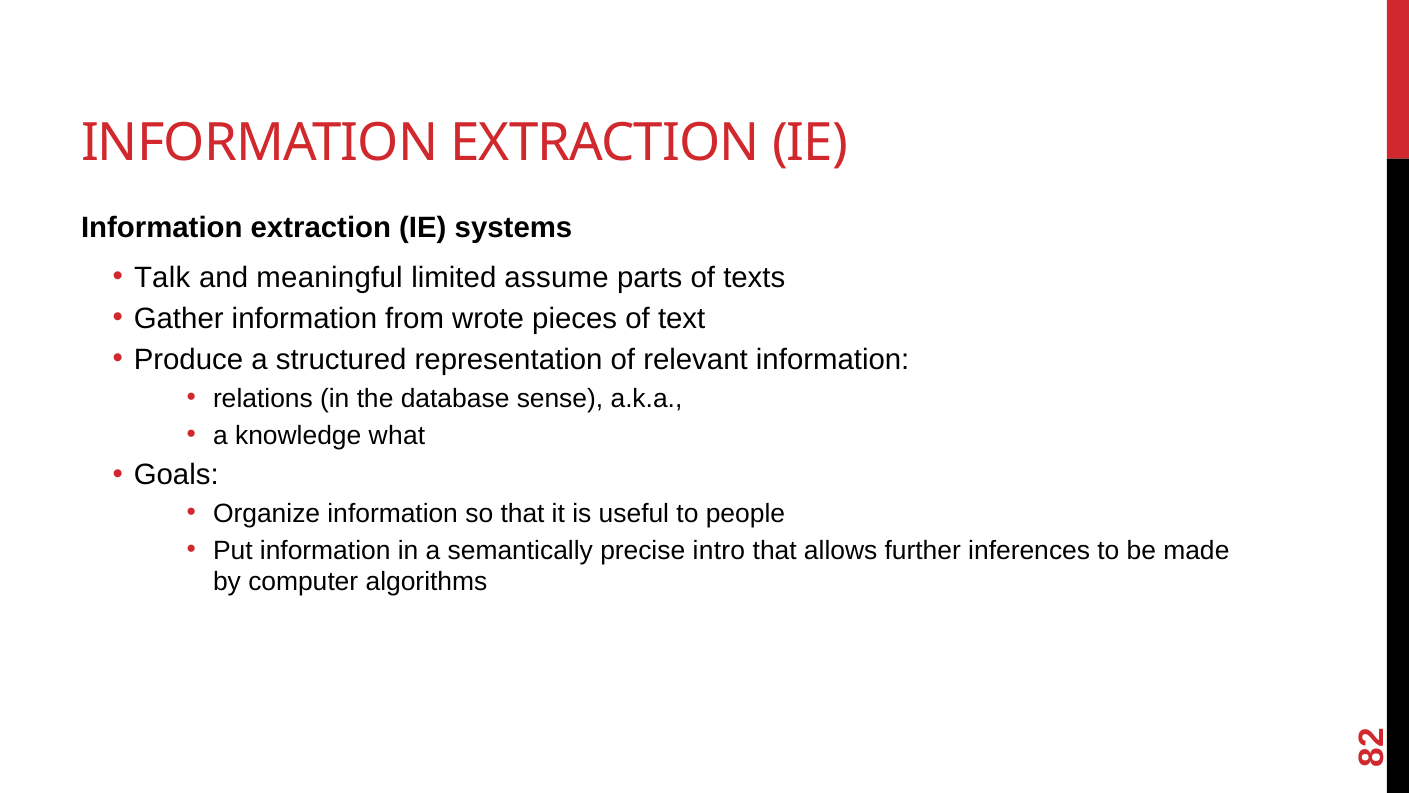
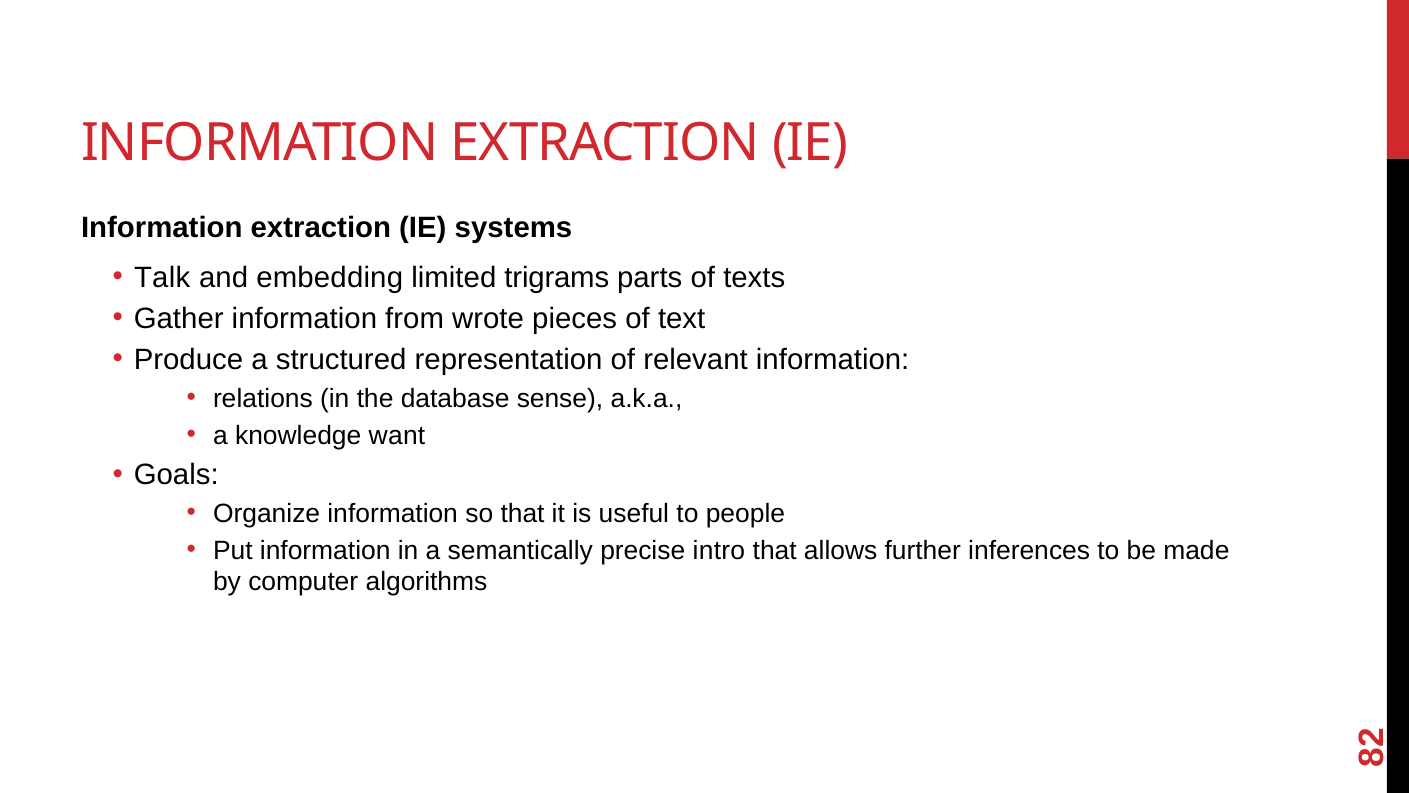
meaningful: meaningful -> embedding (330, 277)
assume: assume -> trigrams (557, 277)
what: what -> want (397, 435)
